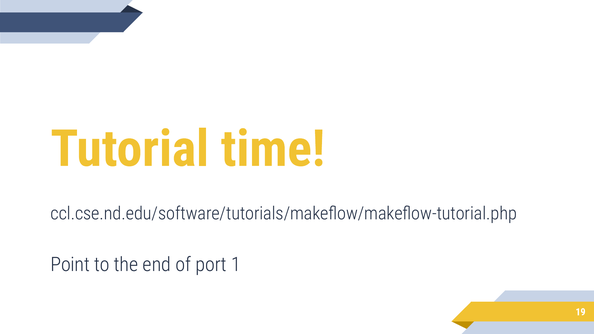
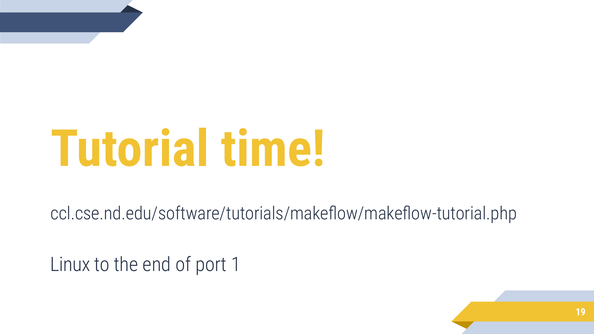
Point: Point -> Linux (70, 265)
